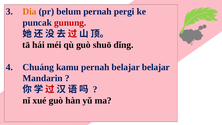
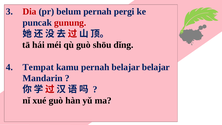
Dia colour: orange -> red (30, 12)
shuō: shuō -> shōu (102, 45)
Chuáng: Chuáng -> Tempat (38, 67)
